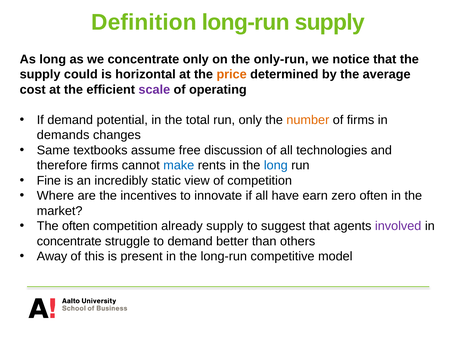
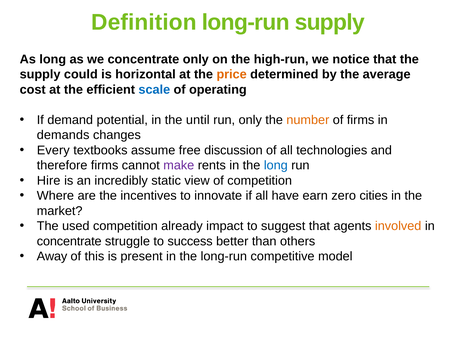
only-run: only-run -> high-run (281, 59)
scale colour: purple -> blue (154, 90)
total: total -> until (198, 120)
Same: Same -> Every (53, 150)
make colour: blue -> purple (179, 166)
Fine: Fine -> Hire (49, 181)
zero often: often -> cities (374, 196)
The often: often -> used (76, 226)
already supply: supply -> impact (225, 226)
involved colour: purple -> orange (398, 226)
to demand: demand -> success (190, 241)
